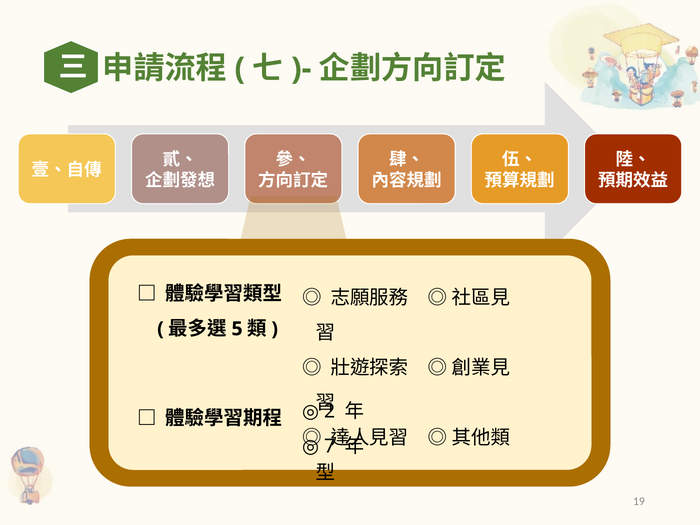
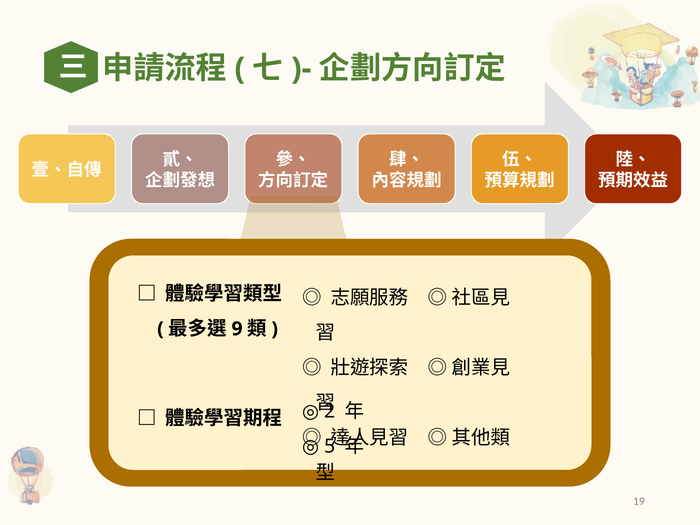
5: 5 -> 9 (237, 329)
7: 7 -> 5 (330, 446)
